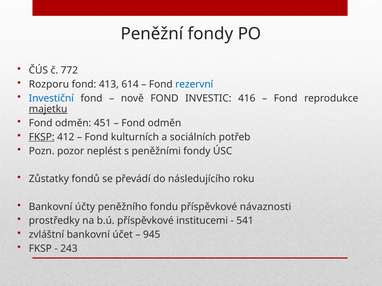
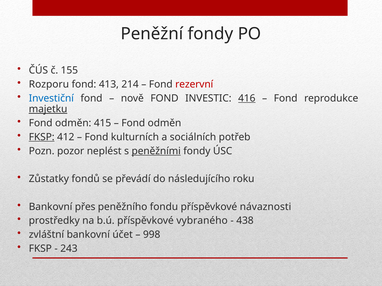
772: 772 -> 155 (69, 70)
614: 614 -> 214 (130, 84)
rezervní colour: blue -> red (194, 84)
416 underline: none -> present (247, 98)
451: 451 -> 415 (103, 123)
peněžními underline: none -> present (156, 151)
účty: účty -> přes (85, 207)
institucemi: institucemi -> vybraného (202, 221)
541: 541 -> 438 (245, 221)
945: 945 -> 998 (152, 235)
